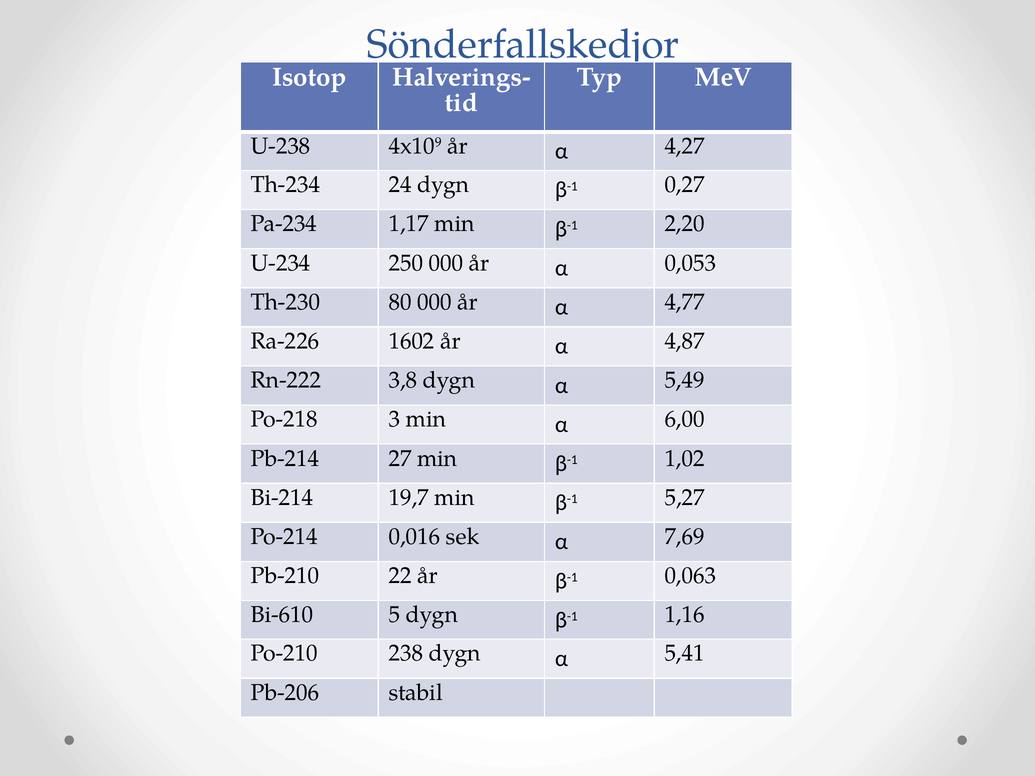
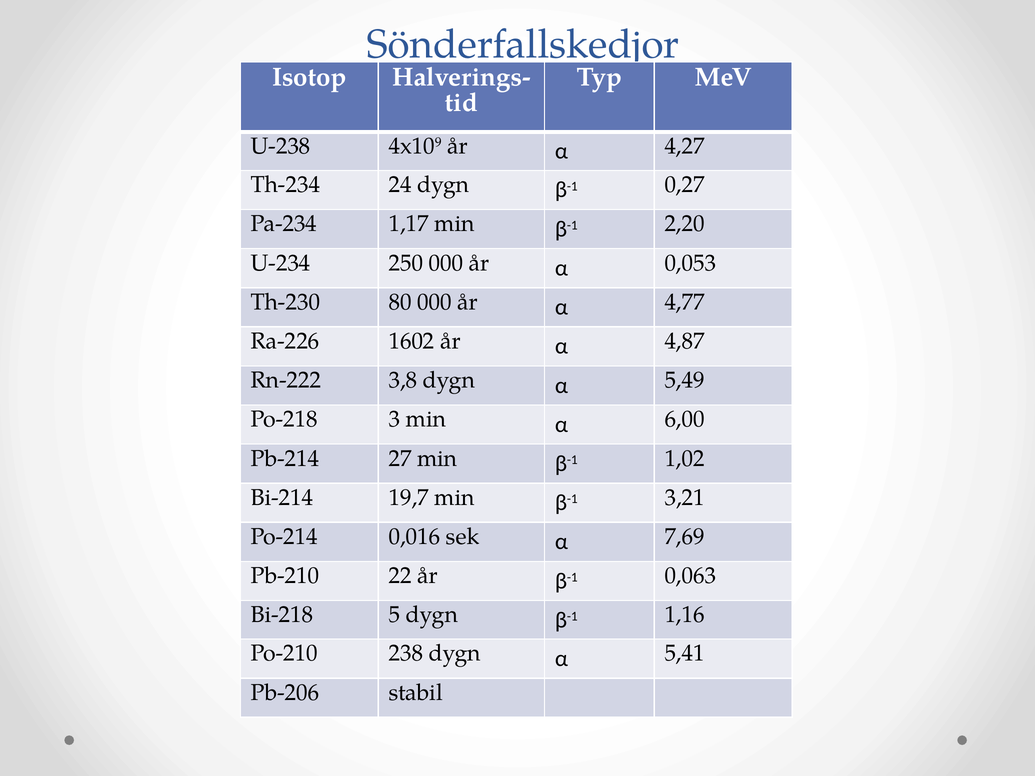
5,27: 5,27 -> 3,21 (685, 498)
Bi-610: Bi-610 -> Bi-218 (282, 615)
